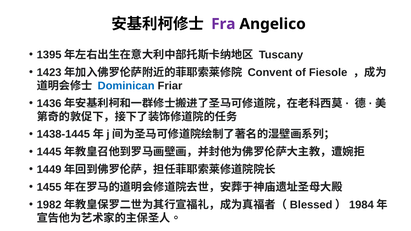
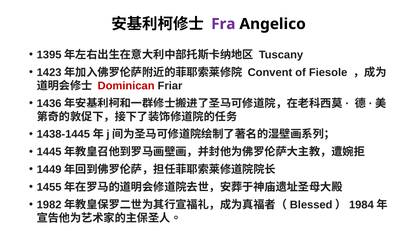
Dominican colour: blue -> red (126, 86)
